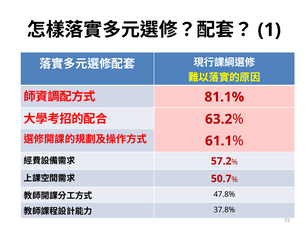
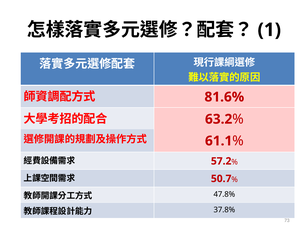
81.1%: 81.1% -> 81.6% (224, 97)
